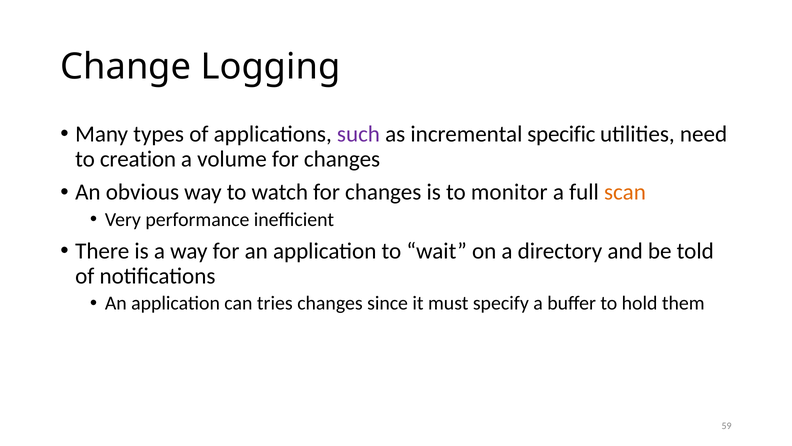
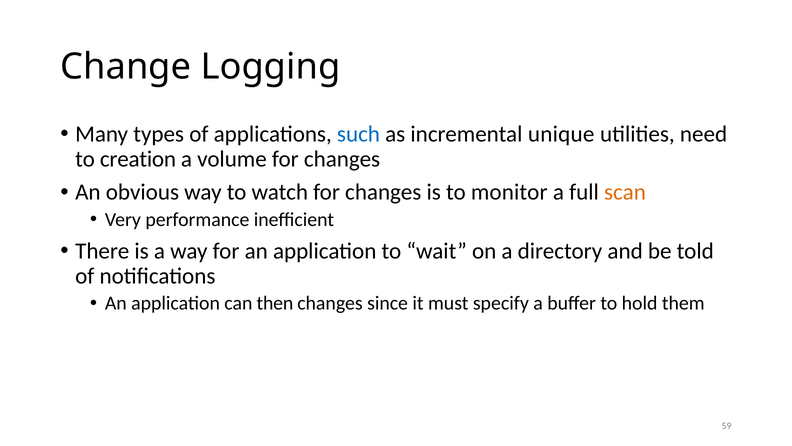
such colour: purple -> blue (358, 134)
specific: specific -> unique (561, 134)
tries: tries -> then (275, 303)
